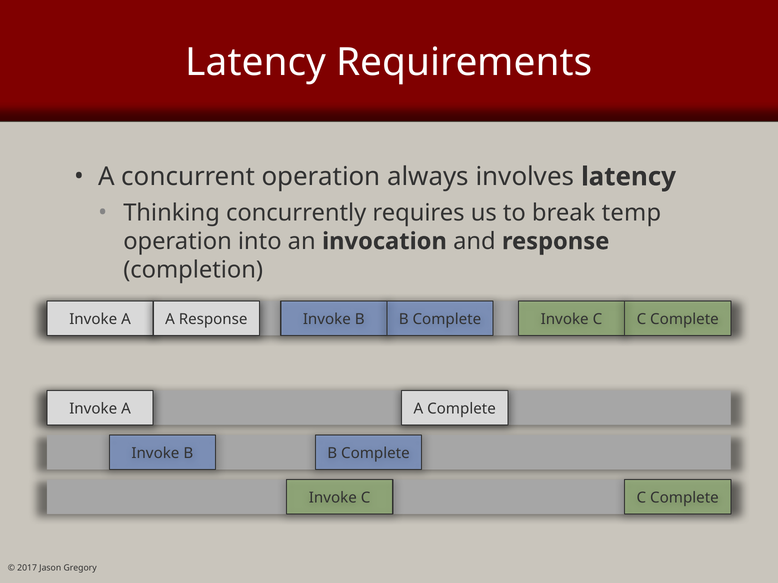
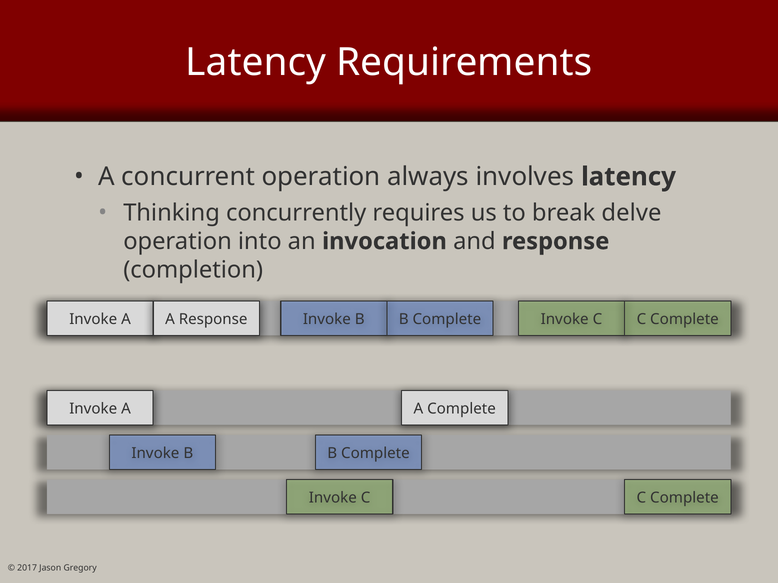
temp: temp -> delve (631, 213)
